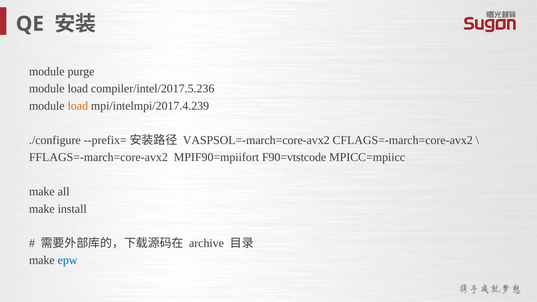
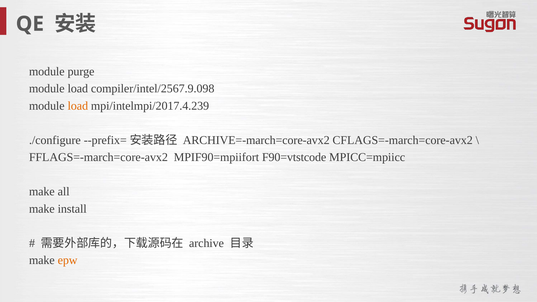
compiler/intel/2017.5.236: compiler/intel/2017.5.236 -> compiler/intel/2567.9.098 (153, 89)
VASPSOL=-march=core-avx2: VASPSOL=-march=core-avx2 -> ARCHIVE=-march=core-avx2 (256, 140)
epw colour: blue -> orange (68, 260)
